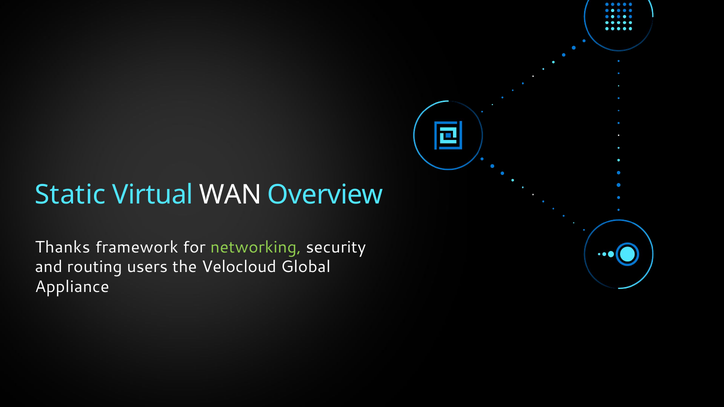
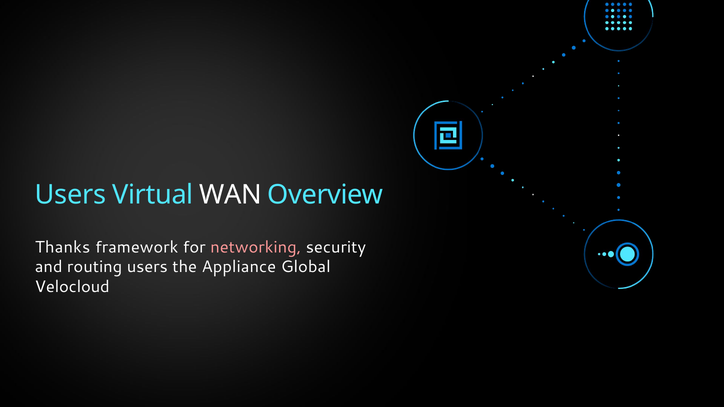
Static: Static -> Users (71, 195)
networking colour: light green -> pink (256, 247)
Velocloud: Velocloud -> Appliance (239, 267)
Appliance: Appliance -> Velocloud (72, 287)
